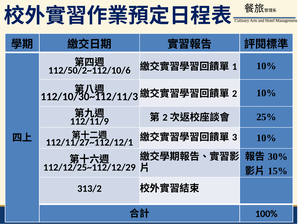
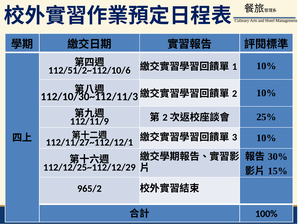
112/50/2~112/10/6: 112/50/2~112/10/6 -> 112/51/2~112/10/6 (89, 70)
313/2: 313/2 -> 965/2 (89, 188)
